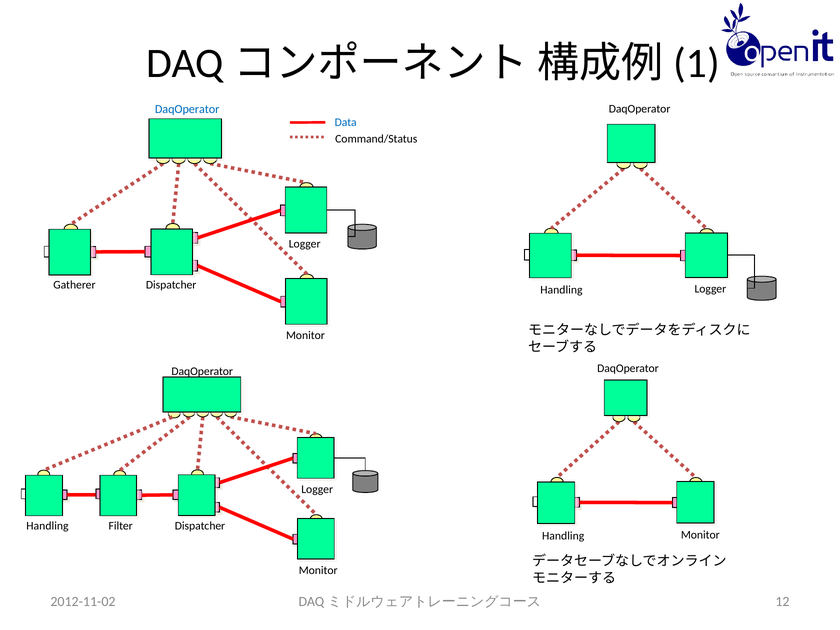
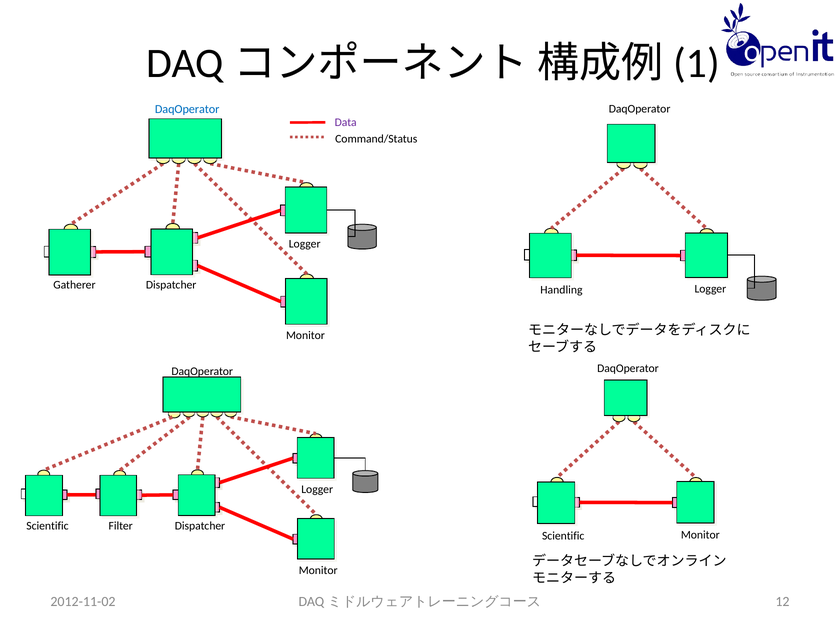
Data colour: blue -> purple (346, 122)
Handling: Handling -> Scientific (47, 526)
Handling: Handling -> Scientific (563, 536)
